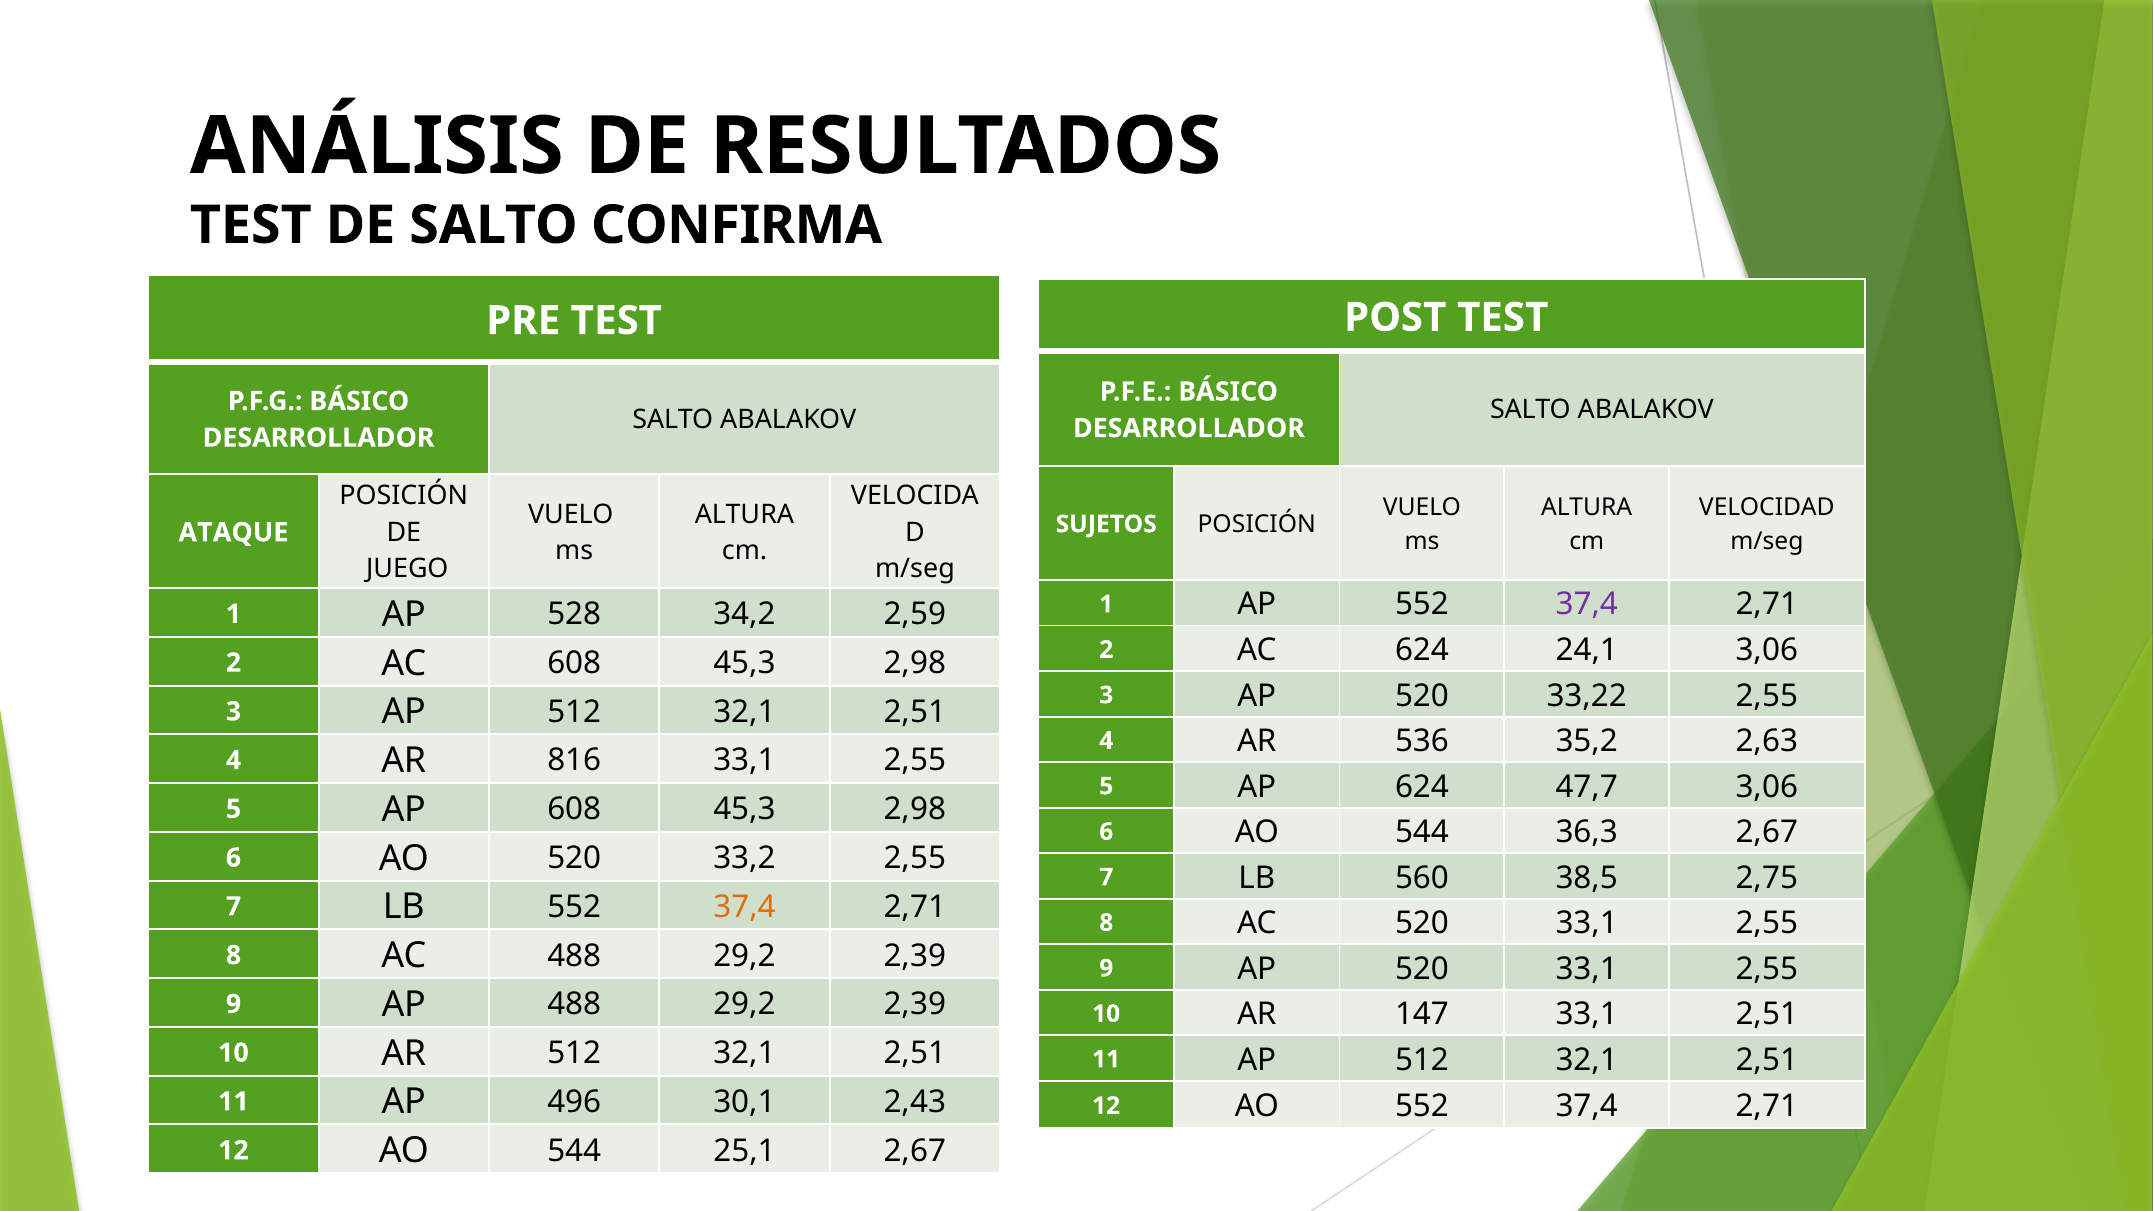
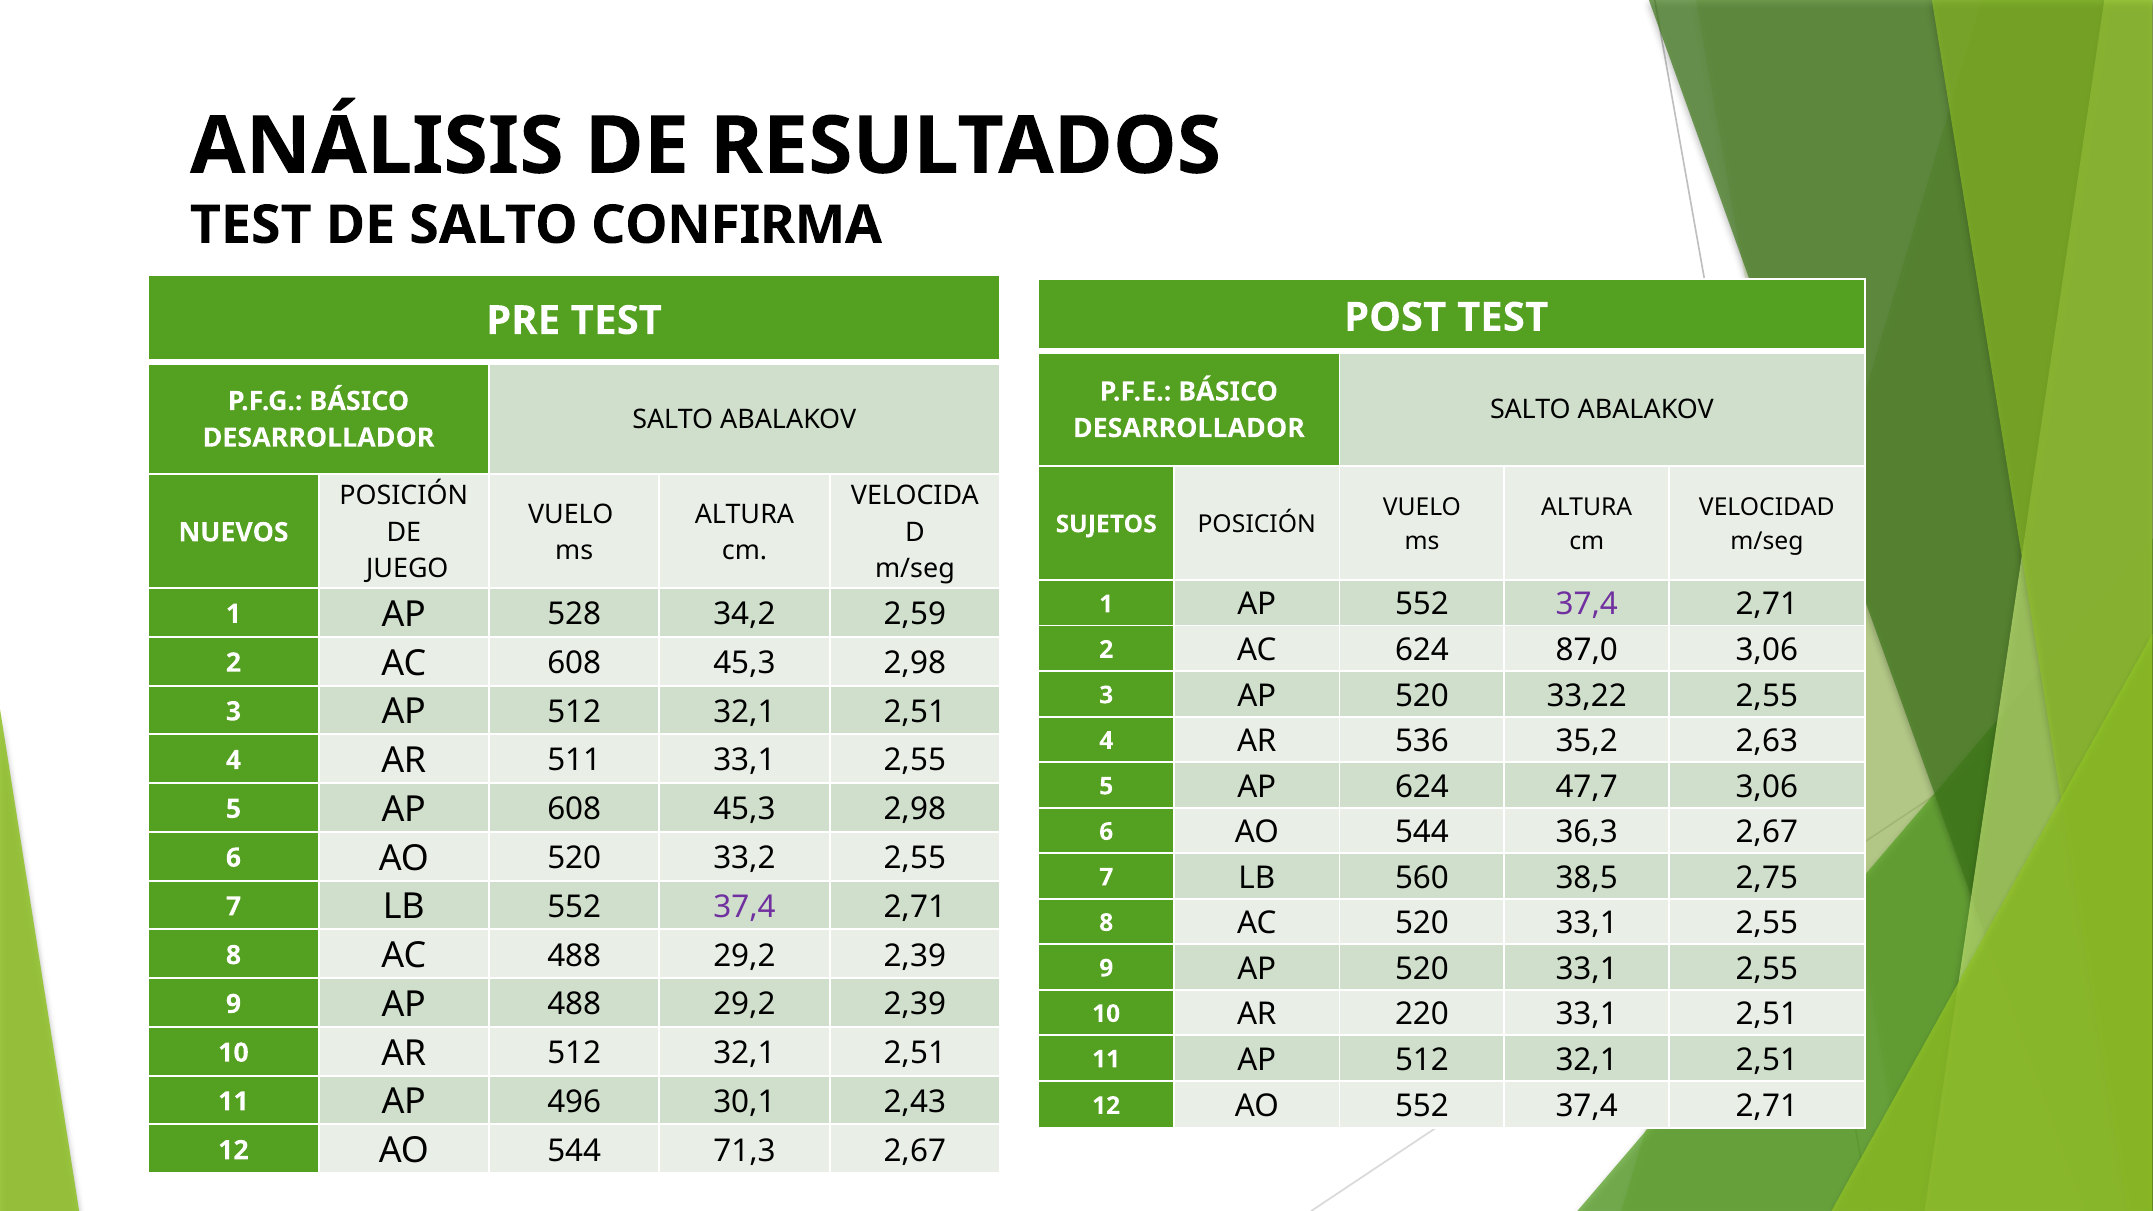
ATAQUE: ATAQUE -> NUEVOS (234, 533)
24,1: 24,1 -> 87,0 (1587, 650)
816: 816 -> 511 (574, 761)
37,4 colour: orange -> purple (745, 907)
147: 147 -> 220 (1422, 1014)
25,1: 25,1 -> 71,3 (745, 1151)
